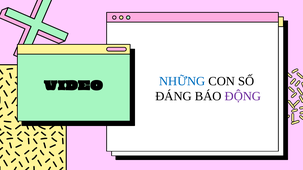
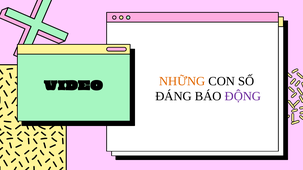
NHỮNG colour: blue -> orange (182, 81)
